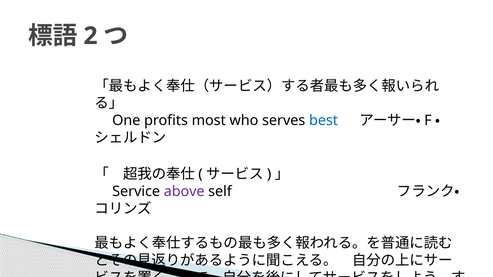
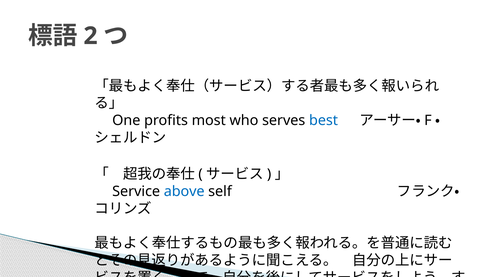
above colour: purple -> blue (184, 192)
